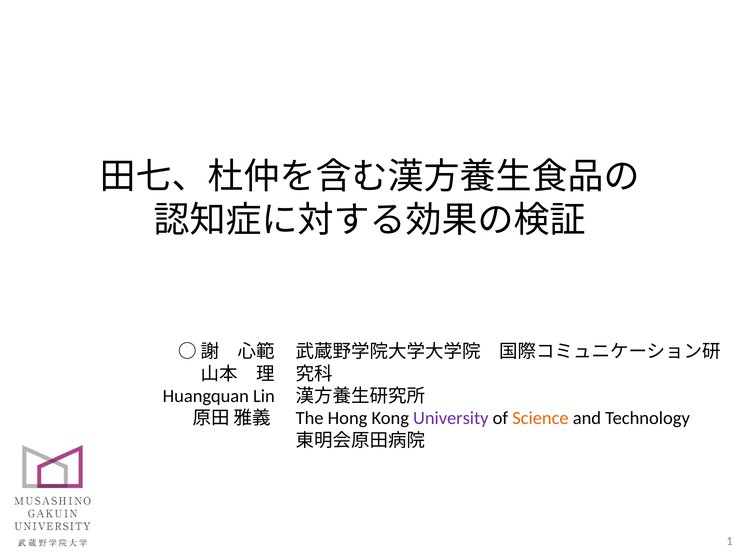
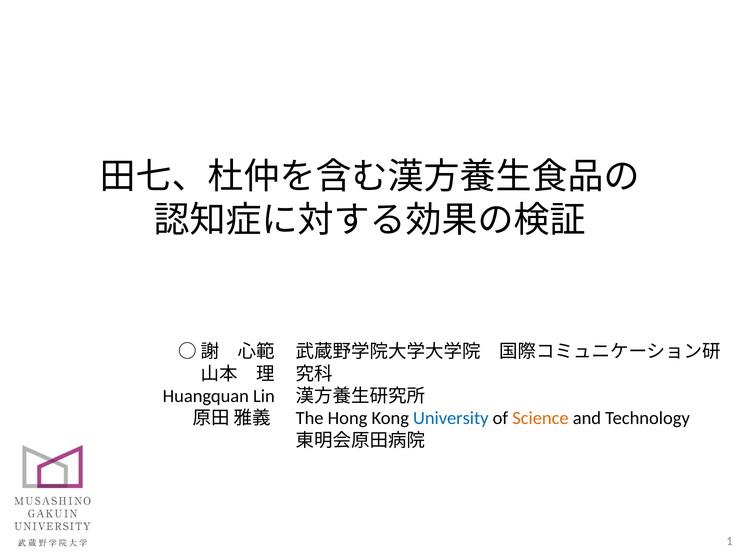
University colour: purple -> blue (451, 418)
